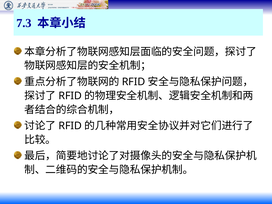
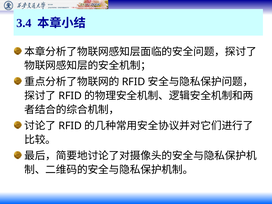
7.3: 7.3 -> 3.4 (24, 23)
